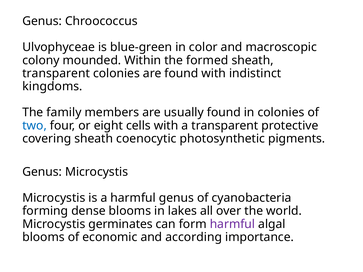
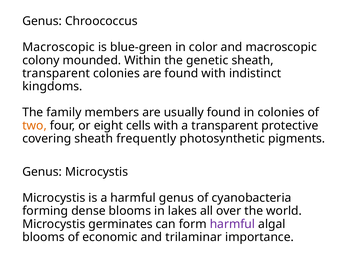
Ulvophyceae: Ulvophyceae -> Macroscopic (59, 47)
formed: formed -> genetic (207, 60)
two colour: blue -> orange (35, 126)
coenocytic: coenocytic -> frequently (146, 139)
according: according -> trilaminar (194, 237)
